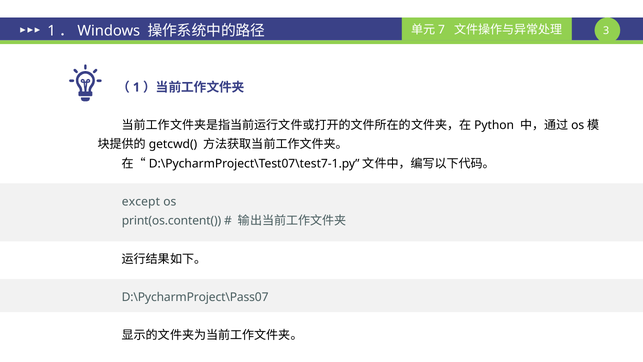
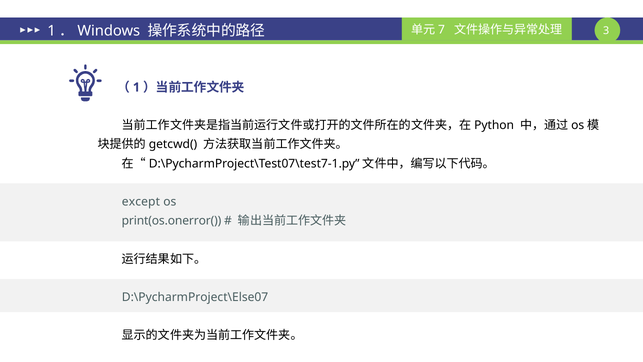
print(os.content(: print(os.content( -> print(os.onerror( (171, 221)
D:\PycharmProject\Pass07: D:\PycharmProject\Pass07 -> D:\PycharmProject\Else07 (195, 297)
